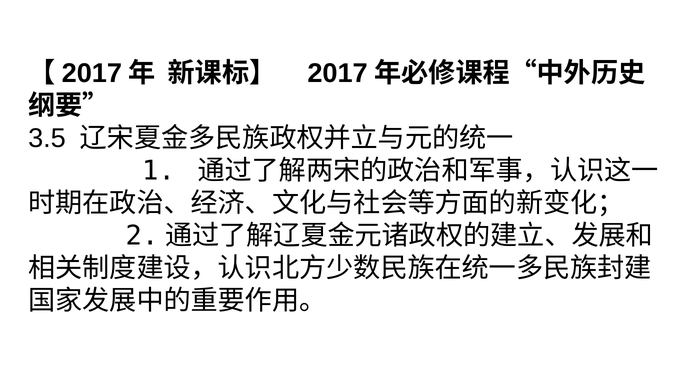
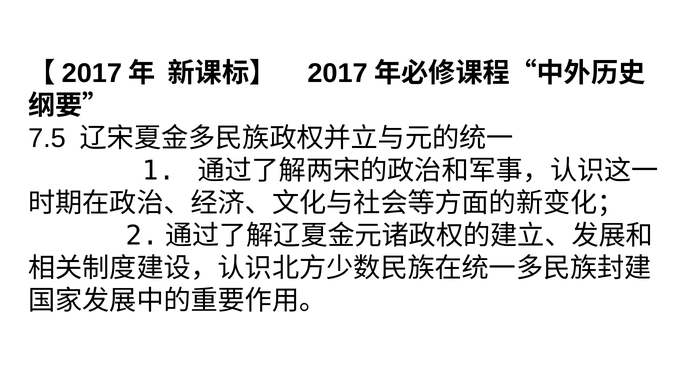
3.5: 3.5 -> 7.5 (47, 138)
